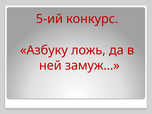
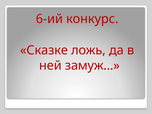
5-ий: 5-ий -> 6-ий (49, 19)
Азбуку: Азбуку -> Сказке (44, 50)
